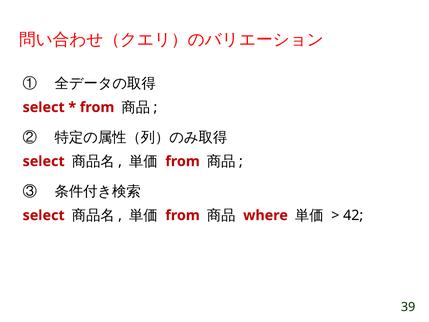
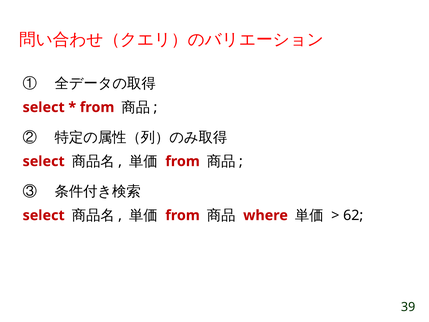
42: 42 -> 62 (353, 215)
